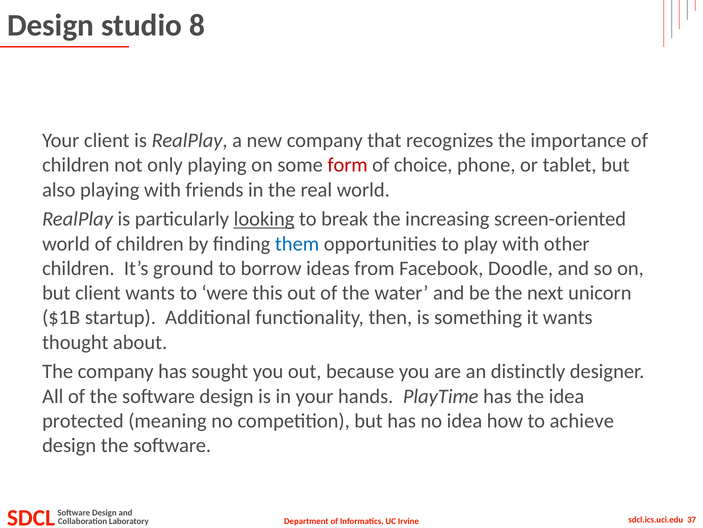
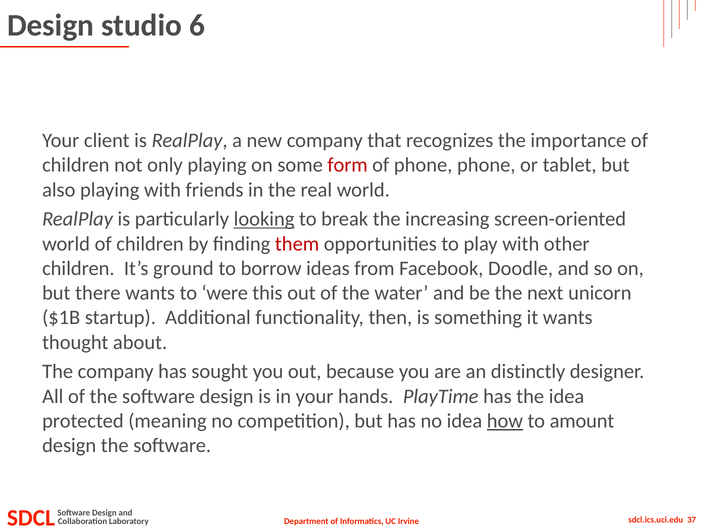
8: 8 -> 6 (197, 26)
of choice: choice -> phone (423, 165)
them colour: blue -> red (297, 243)
but client: client -> there (98, 293)
how underline: none -> present (505, 420)
achieve: achieve -> amount (582, 420)
